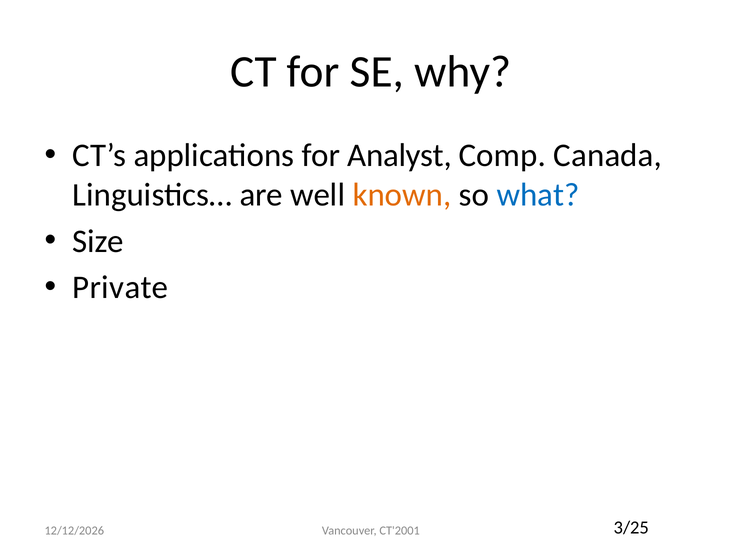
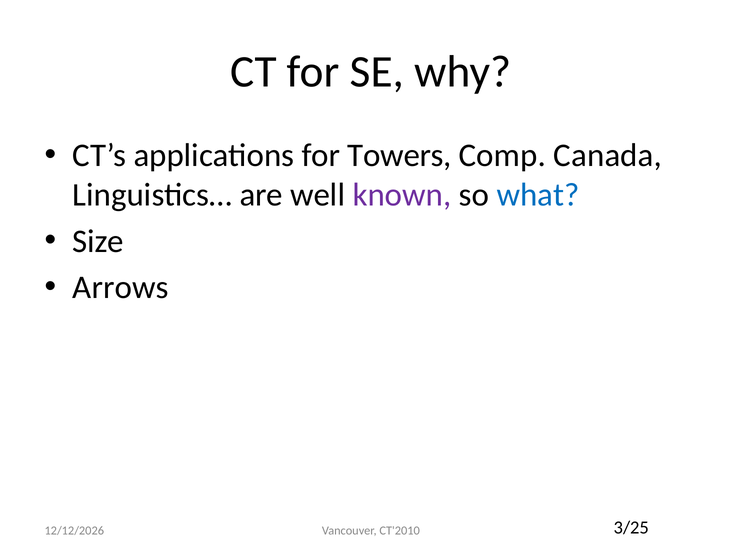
Analyst: Analyst -> Towers (400, 156)
known colour: orange -> purple (402, 195)
Private: Private -> Arrows (120, 288)
CT'2001: CT'2001 -> CT'2010 (400, 531)
